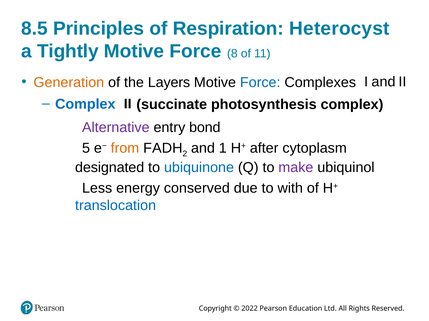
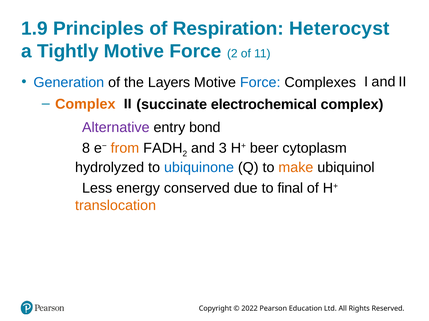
8.5: 8.5 -> 1.9 (34, 29)
Force 8: 8 -> 2 (232, 54)
Generation colour: orange -> blue (69, 83)
Complex colour: blue -> orange (85, 104)
photosynthesis: photosynthesis -> electrochemical (264, 105)
5: 5 -> 8 (86, 148)
1: 1 -> 3 (223, 148)
after: after -> beer (264, 148)
designated: designated -> hydrolyzed (110, 168)
make colour: purple -> orange (296, 168)
with: with -> final (290, 189)
translocation colour: blue -> orange (116, 206)
